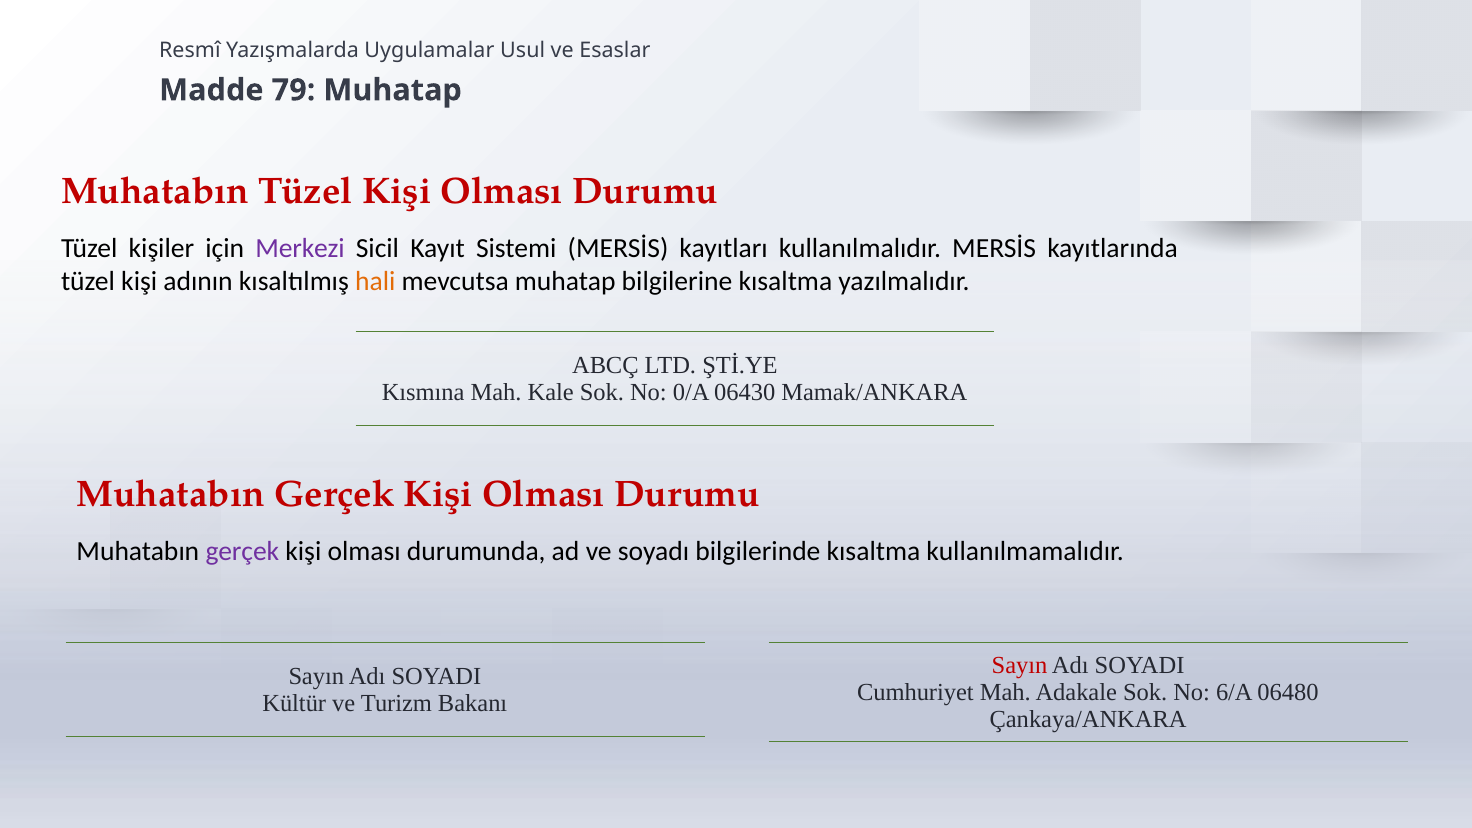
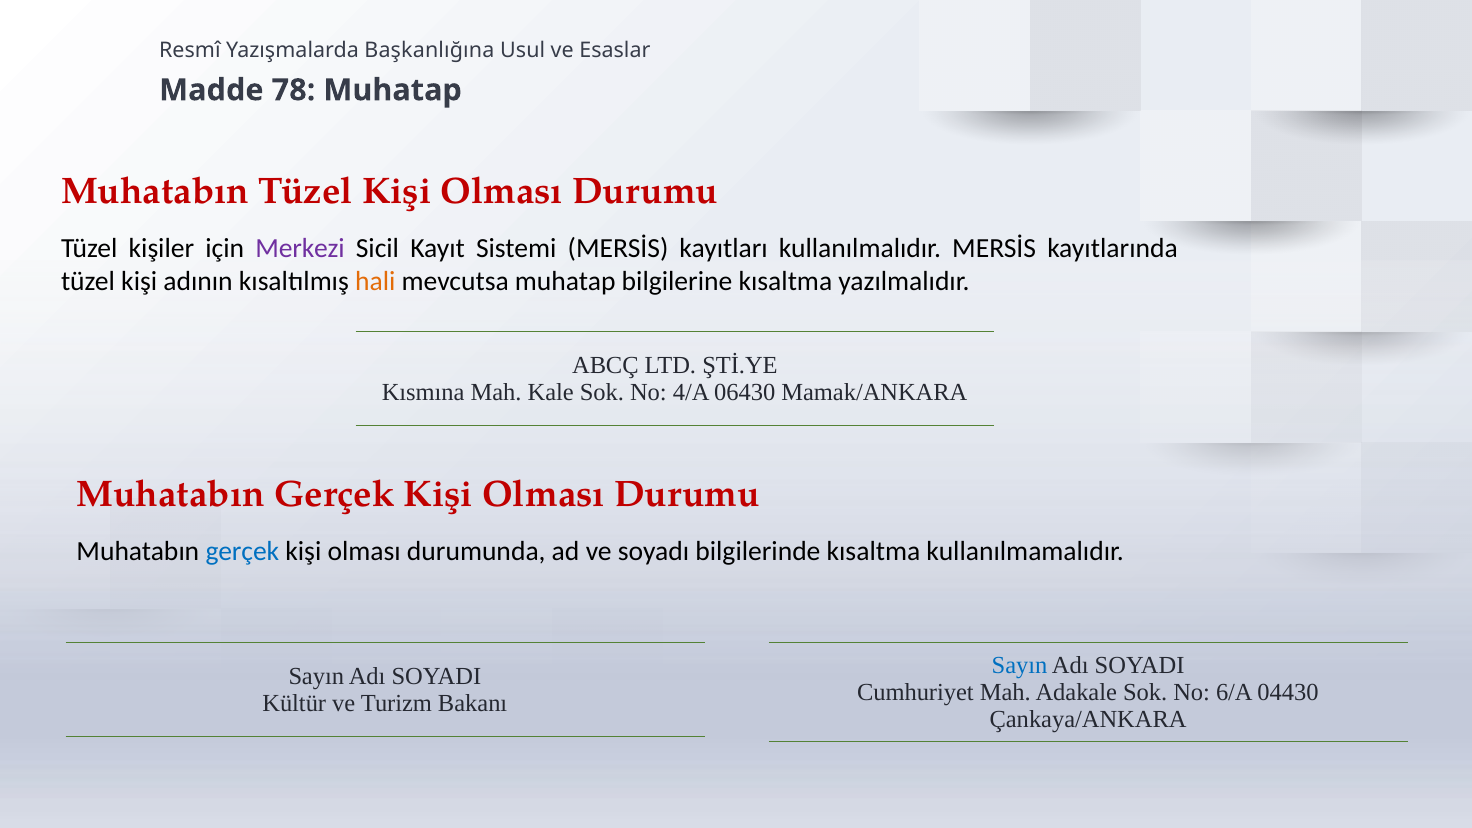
Uygulamalar: Uygulamalar -> Başkanlığına (429, 51)
79: 79 -> 78 (294, 90)
0/A: 0/A -> 4/A (691, 393)
gerçek colour: purple -> blue (242, 551)
Sayın colour: red -> blue (1020, 665)
06480: 06480 -> 04430 (1288, 692)
